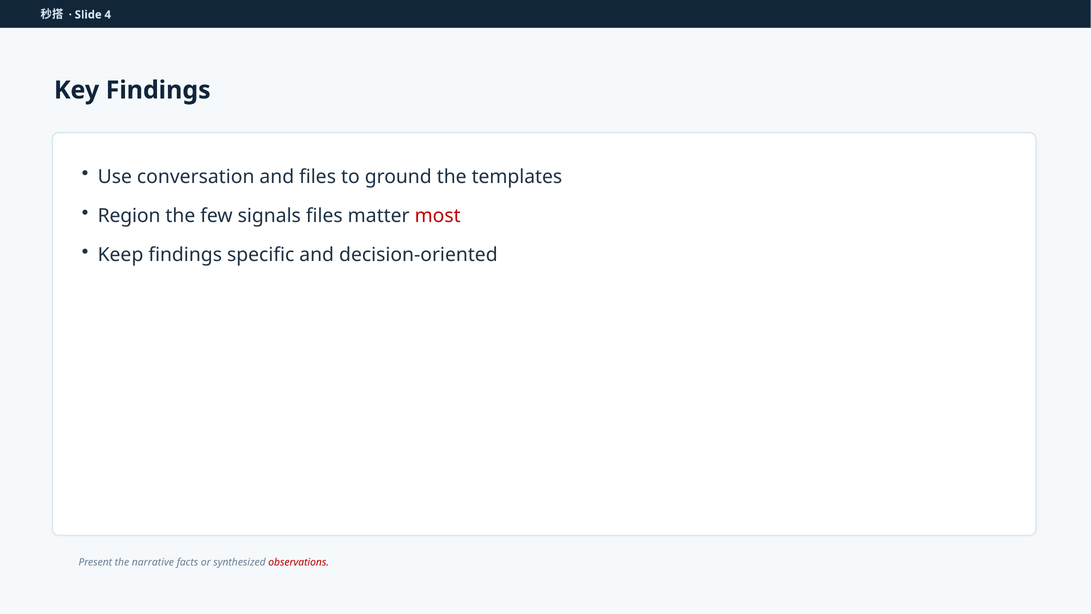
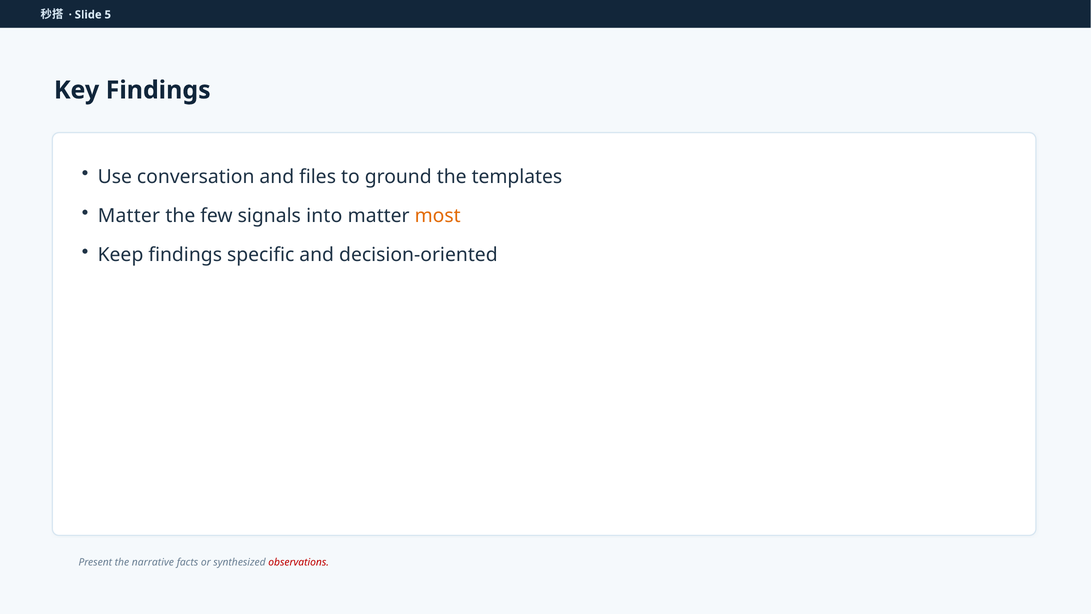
4: 4 -> 5 (108, 15)
Region: Region -> Matter (129, 216)
signals files: files -> into (324, 216)
most colour: red -> orange (438, 216)
